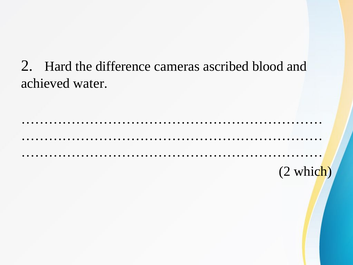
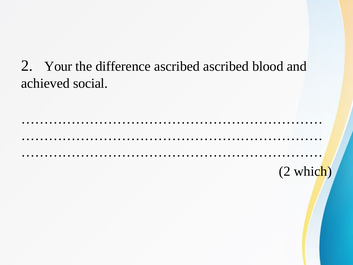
Hard: Hard -> Your (58, 66)
difference cameras: cameras -> ascribed (177, 66)
water: water -> social (91, 83)
